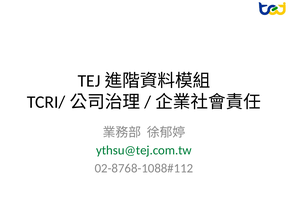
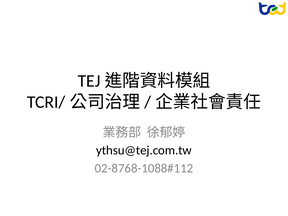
ythsu@tej.com.tw colour: green -> black (144, 150)
